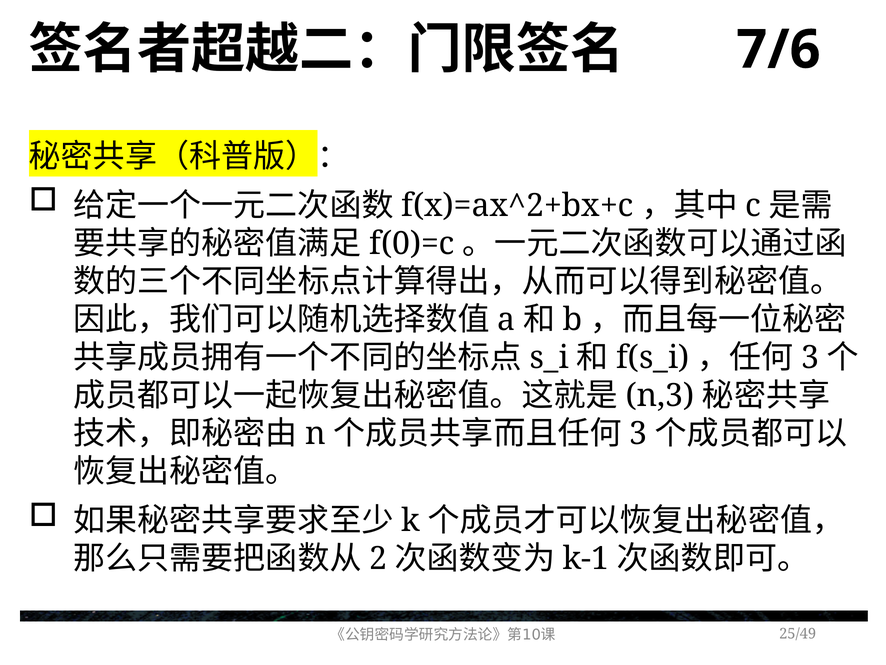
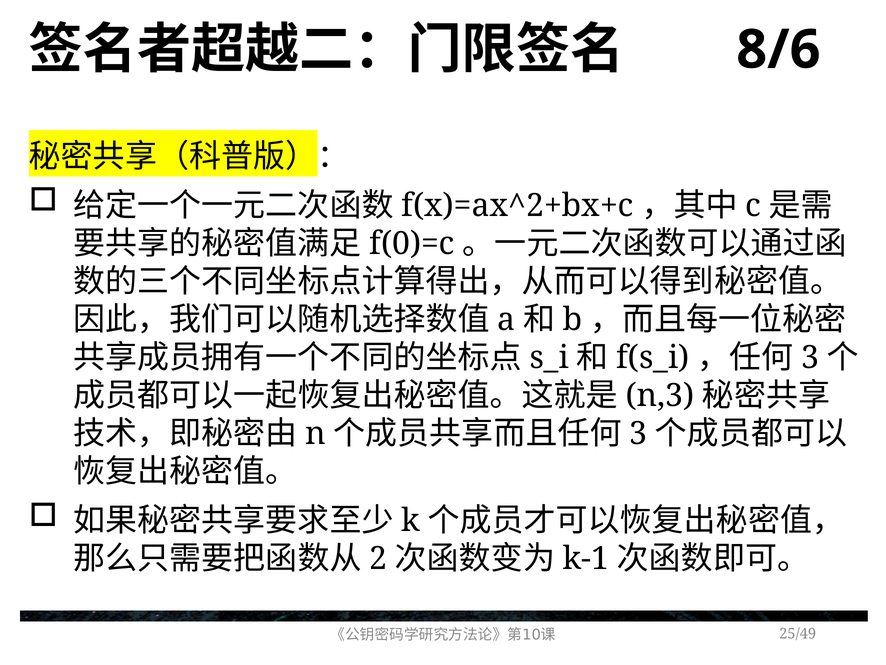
7/6: 7/6 -> 8/6 (778, 50)
